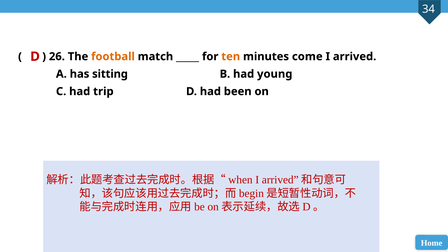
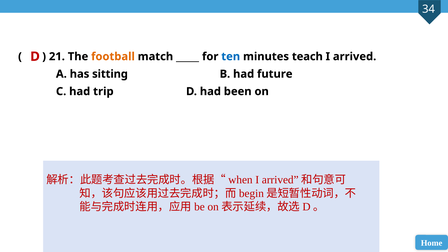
26: 26 -> 21 (57, 57)
ten colour: orange -> blue (231, 57)
come: come -> teach (307, 57)
young: young -> future (275, 74)
